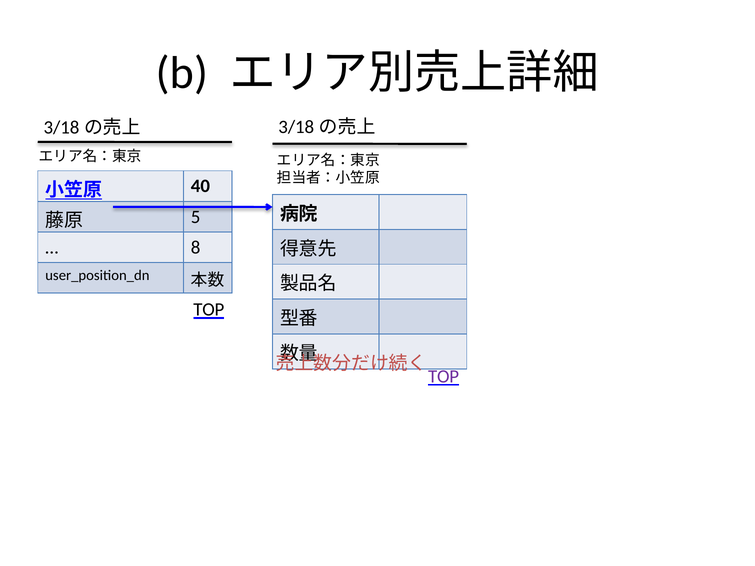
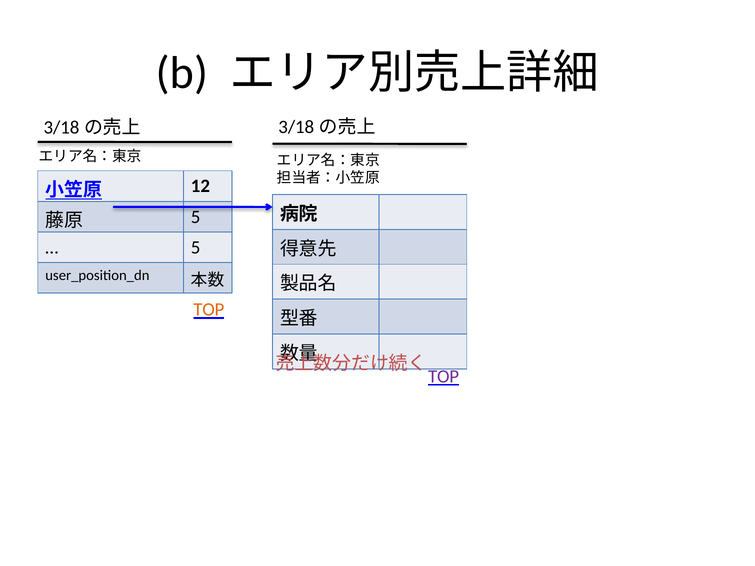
40: 40 -> 12 (200, 186)
8: 8 -> 5 (196, 248)
TOP colour: black -> orange (209, 310)
